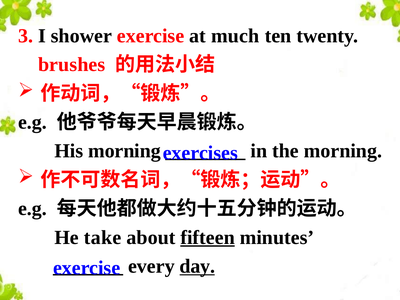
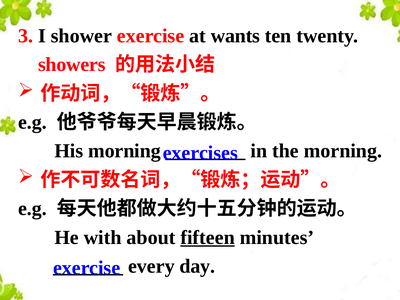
much: much -> wants (235, 36)
brushes: brushes -> showers (72, 65)
take: take -> with (103, 237)
day underline: present -> none (197, 266)
